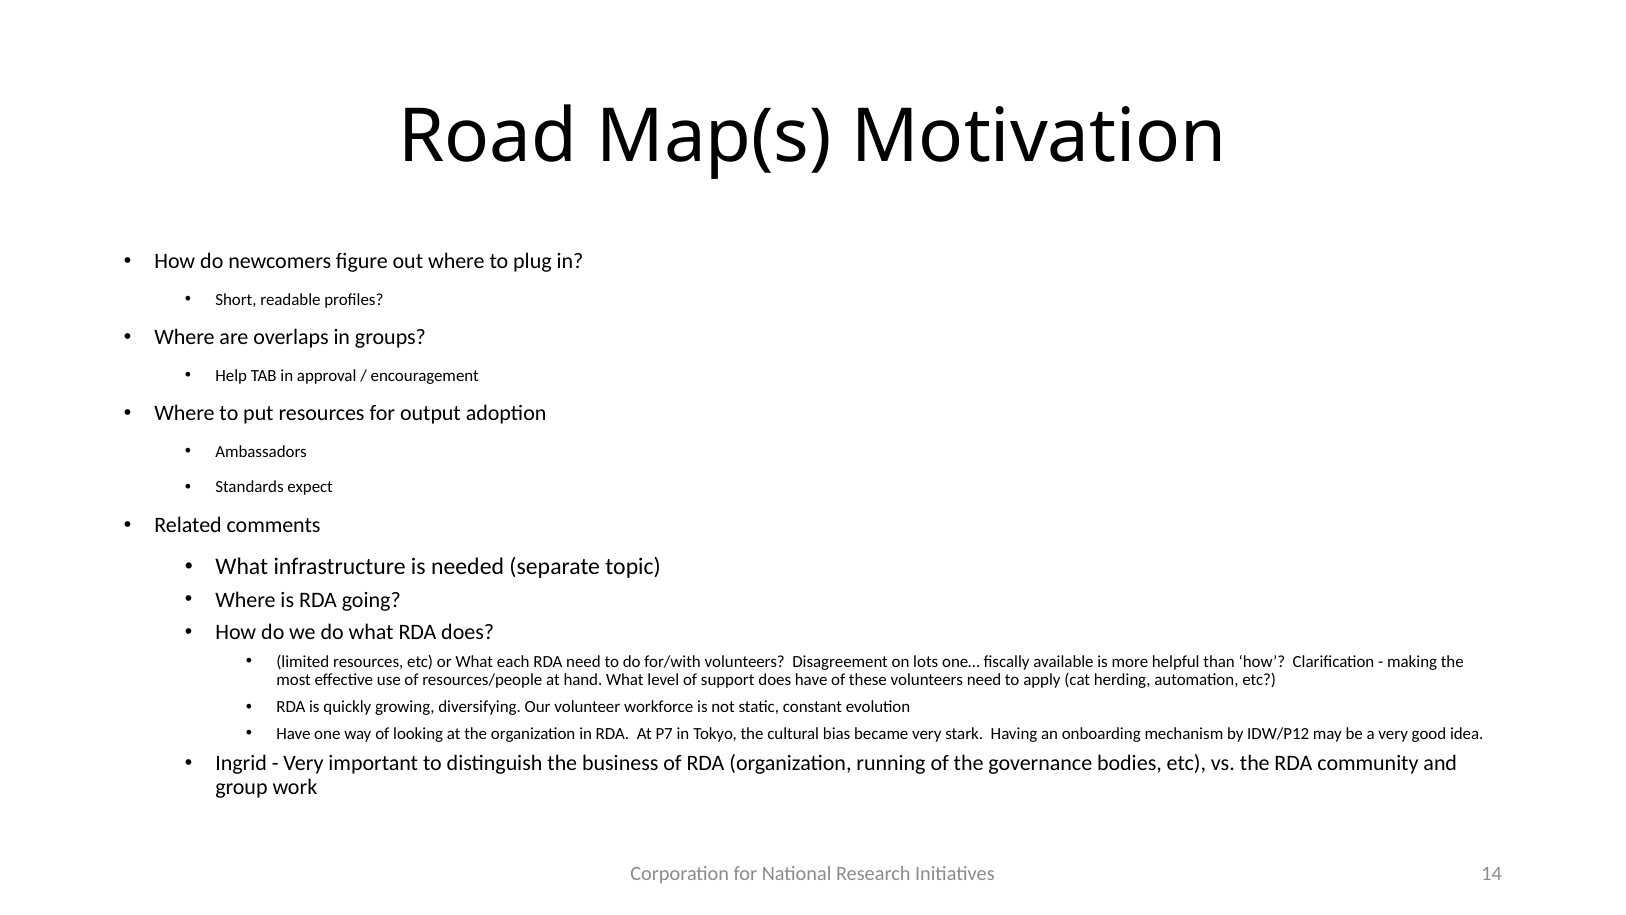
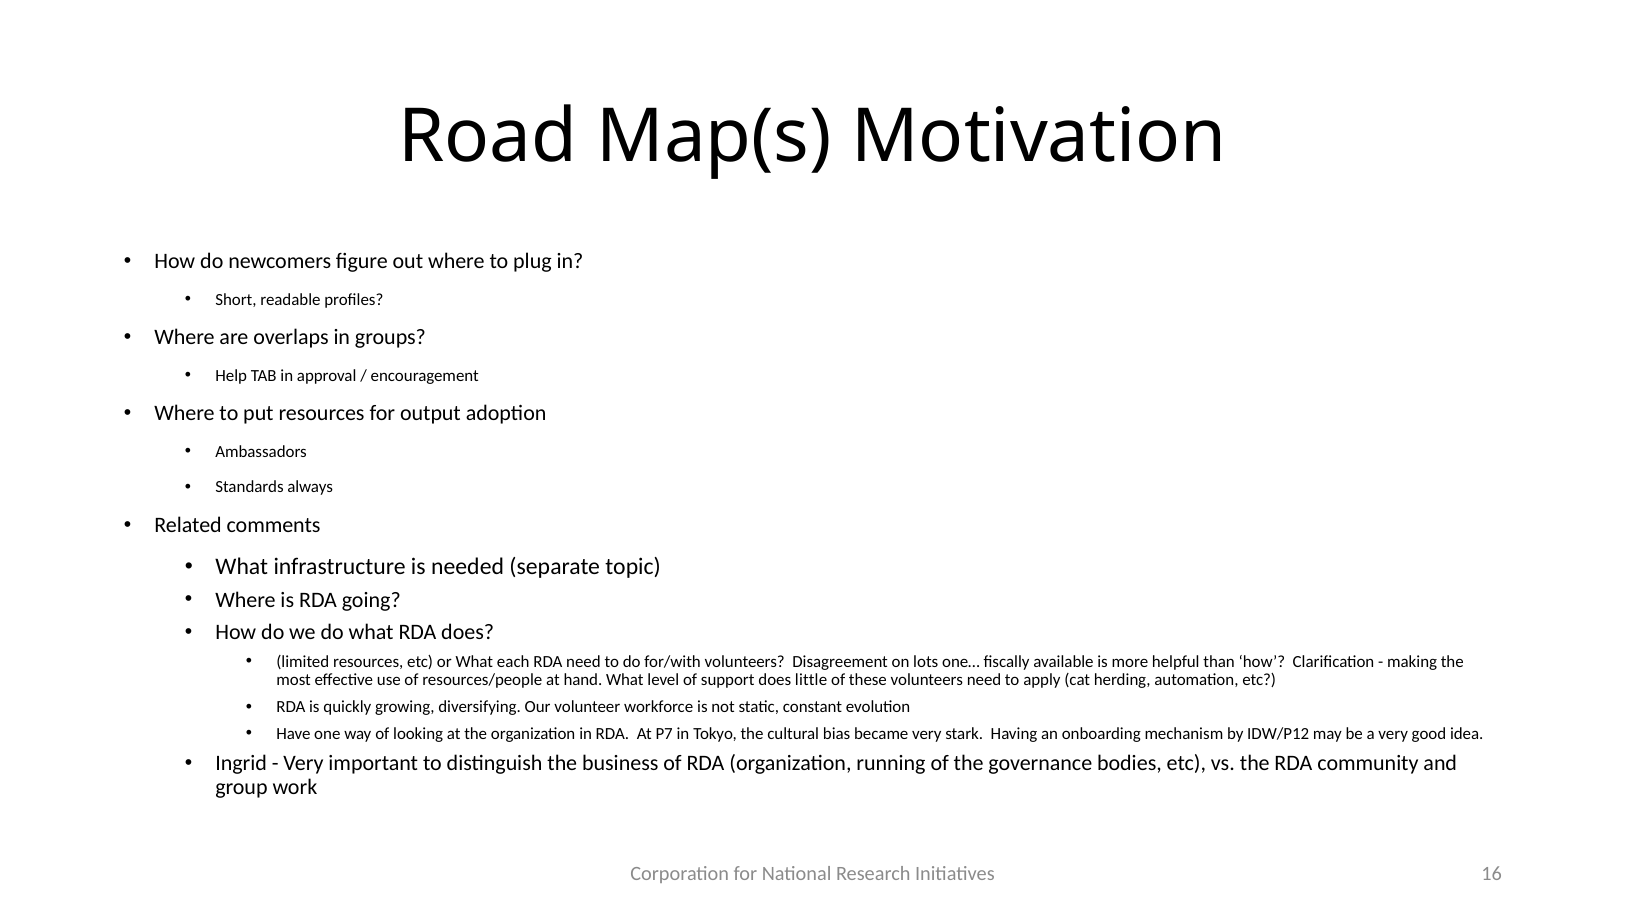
expect: expect -> always (310, 487)
does have: have -> little (811, 680)
14: 14 -> 16 (1492, 873)
